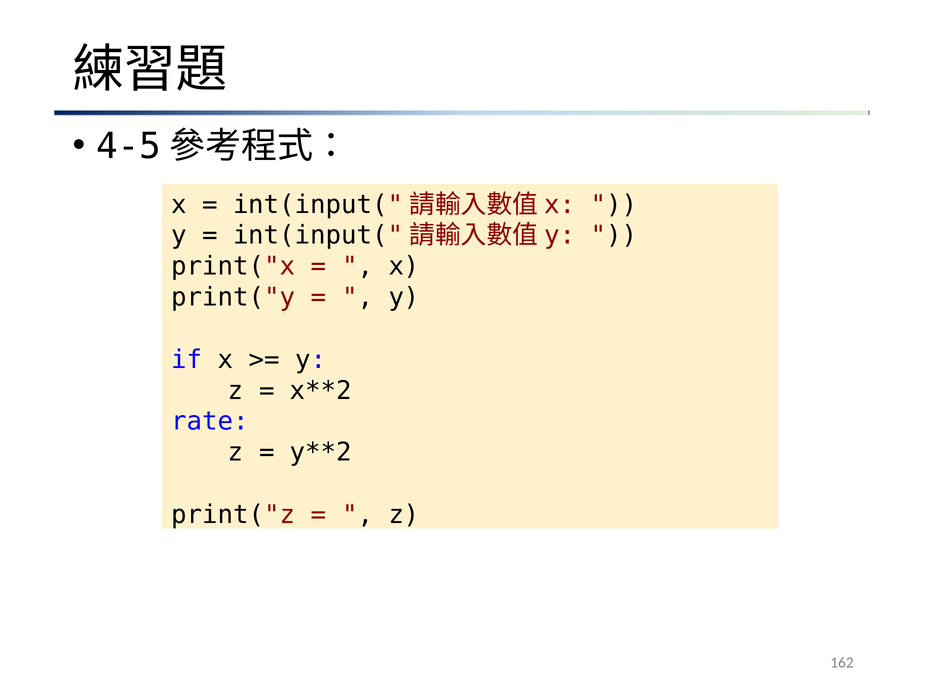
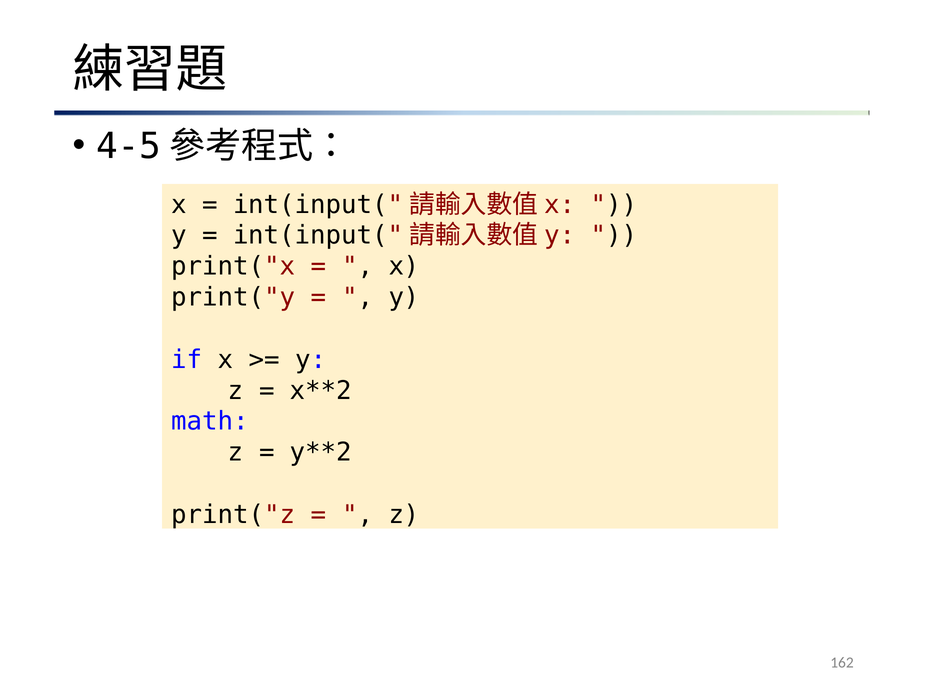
rate: rate -> math (210, 422)
